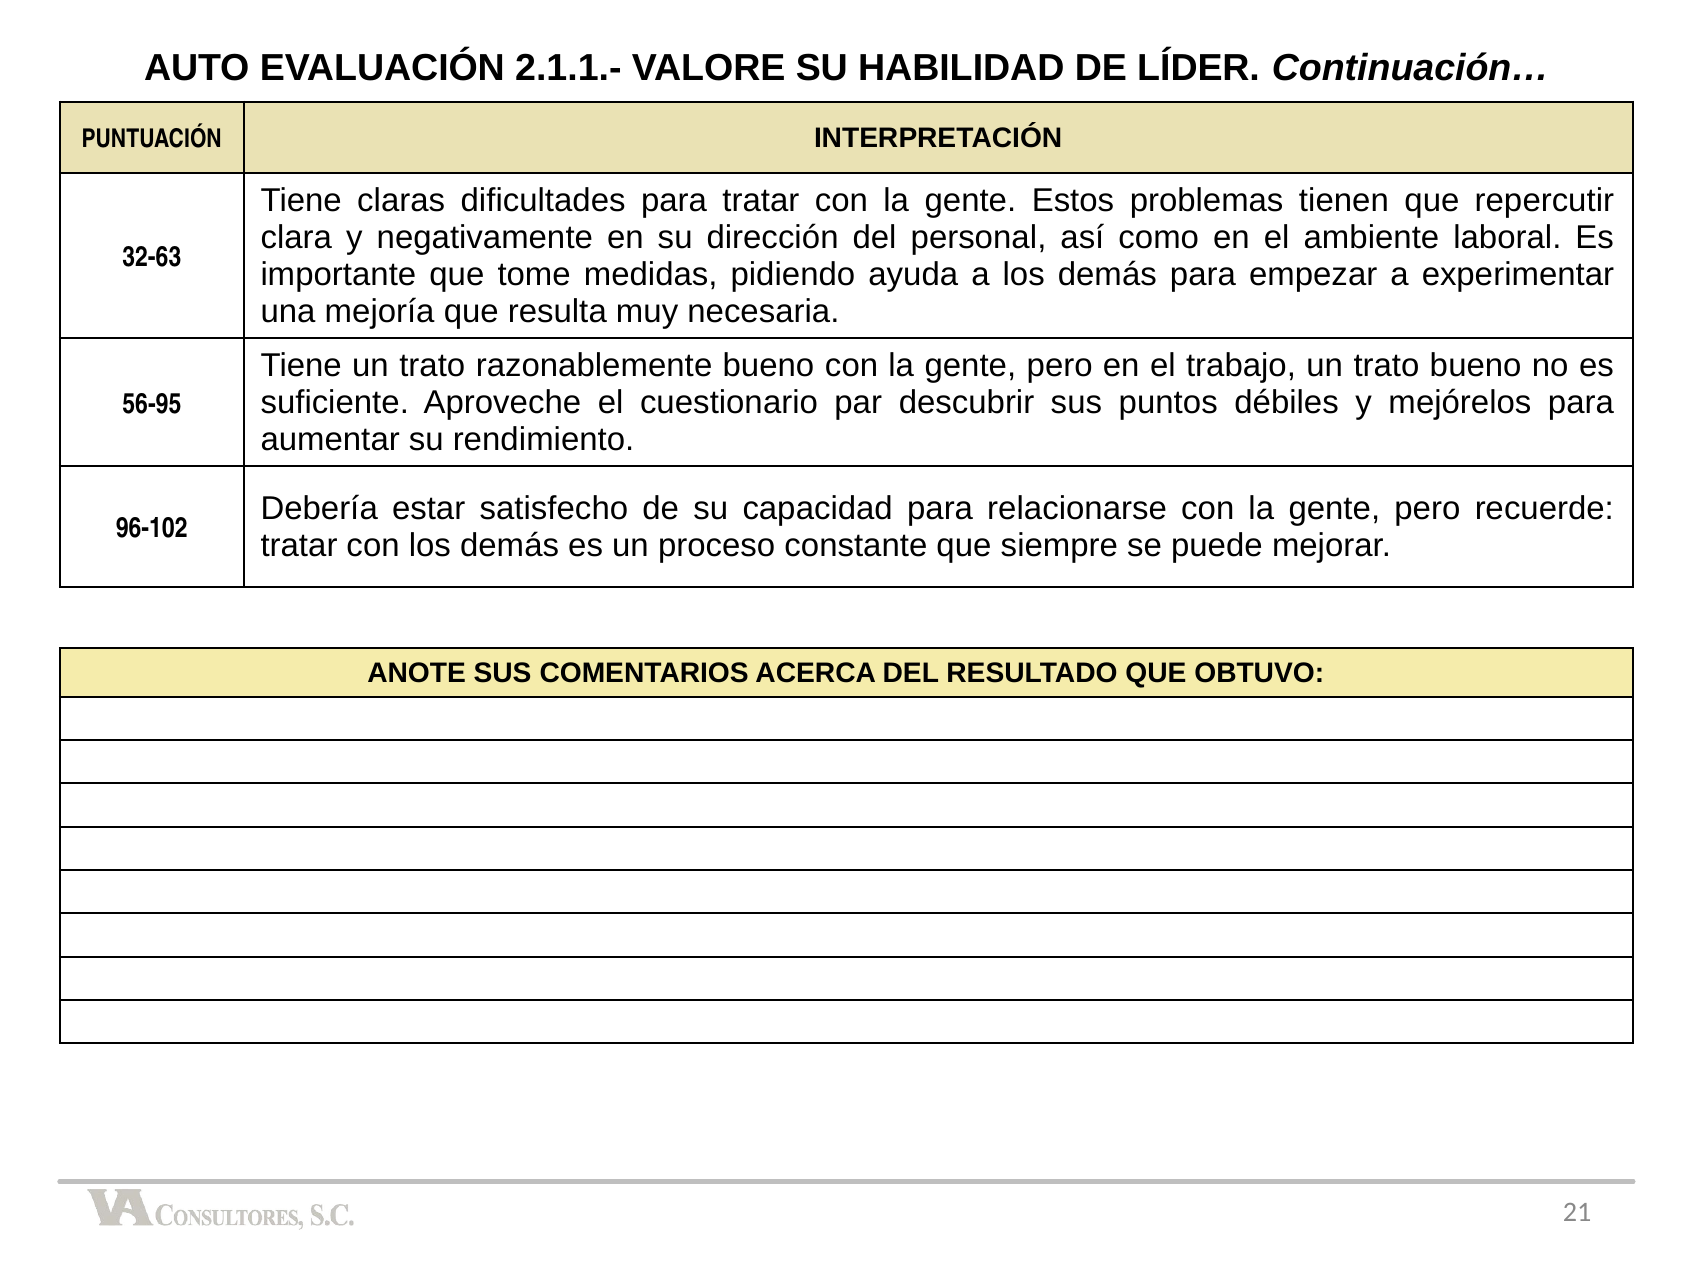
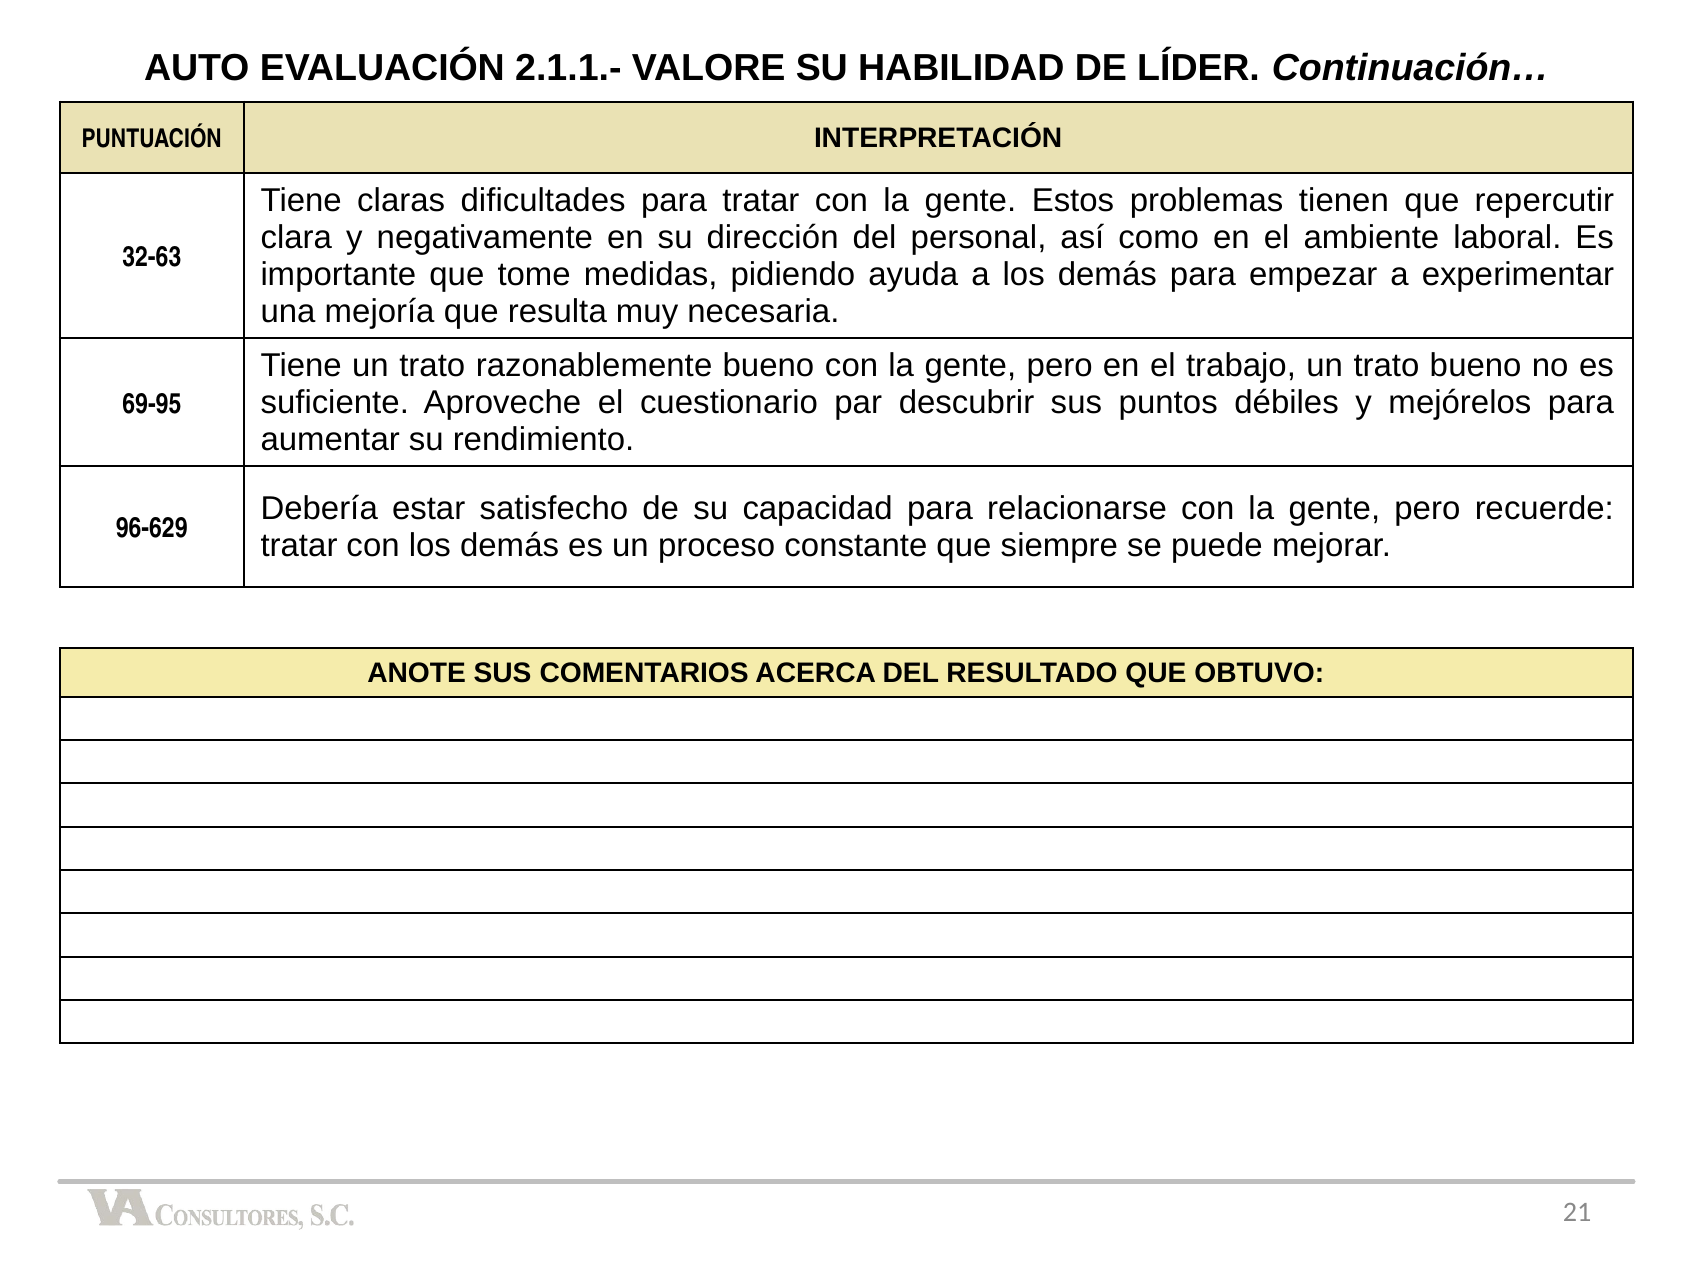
56-95: 56-95 -> 69-95 (152, 404)
96-102: 96-102 -> 96-629 (152, 528)
